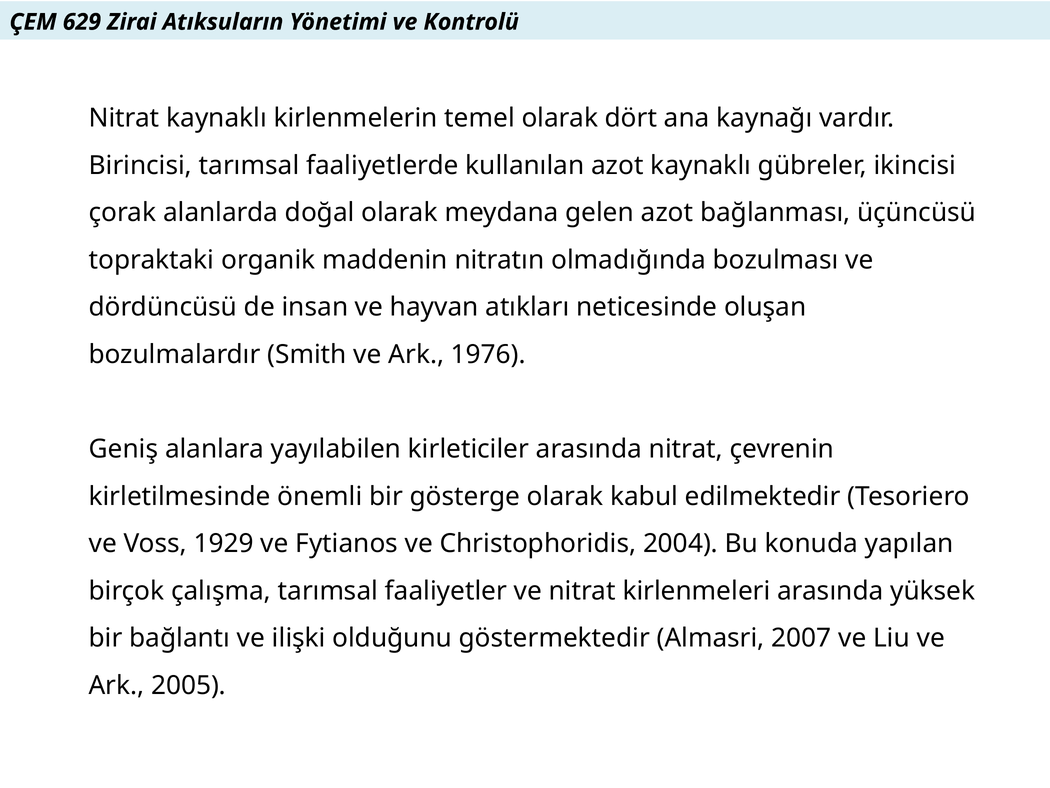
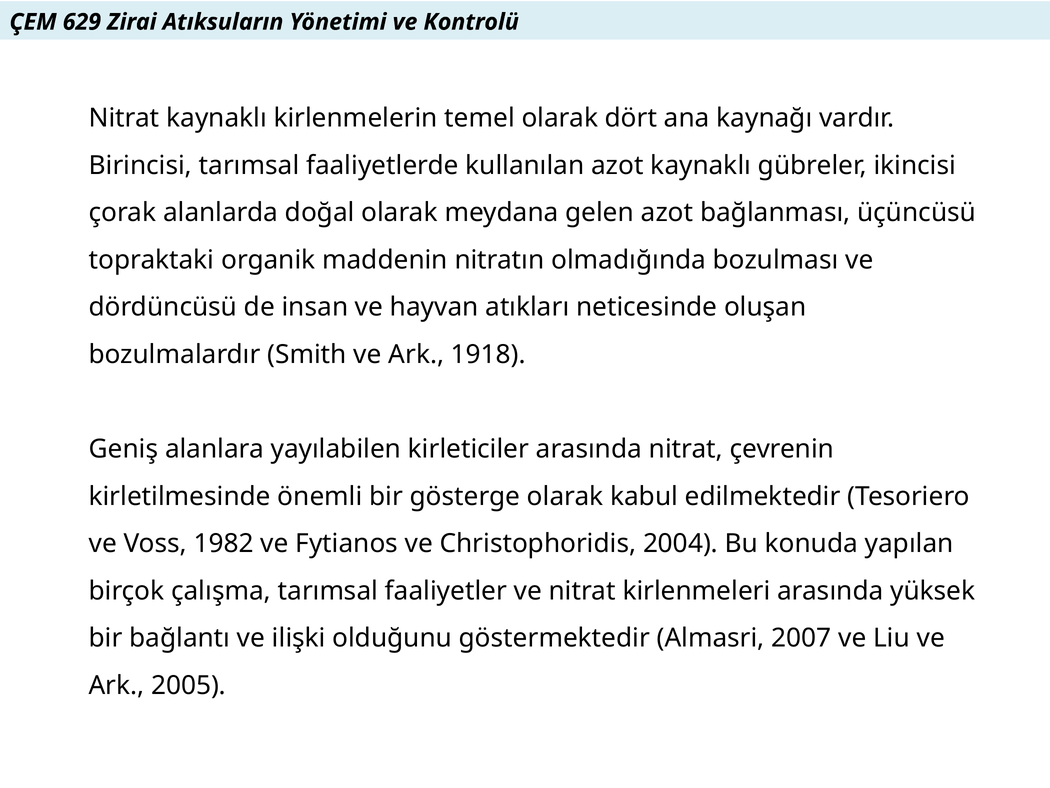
1976: 1976 -> 1918 (488, 354)
1929: 1929 -> 1982 (224, 543)
